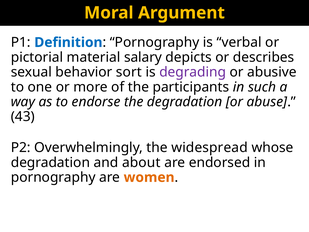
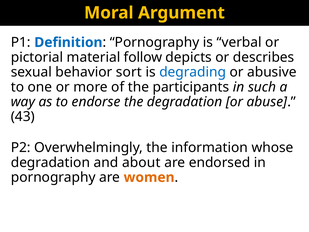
salary: salary -> follow (143, 57)
degrading colour: purple -> blue (193, 72)
widespread: widespread -> information (210, 148)
